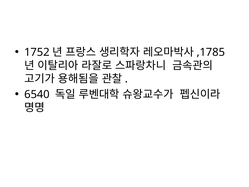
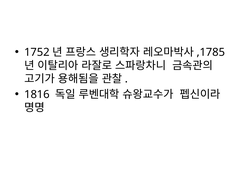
6540: 6540 -> 1816 (37, 94)
